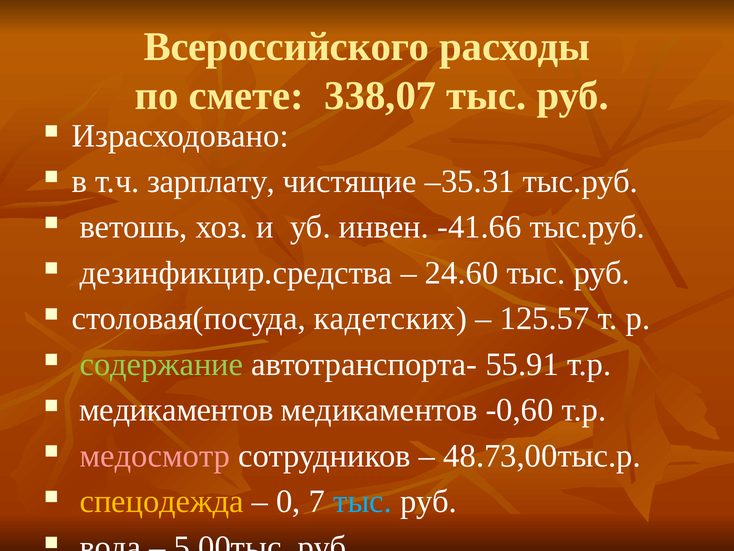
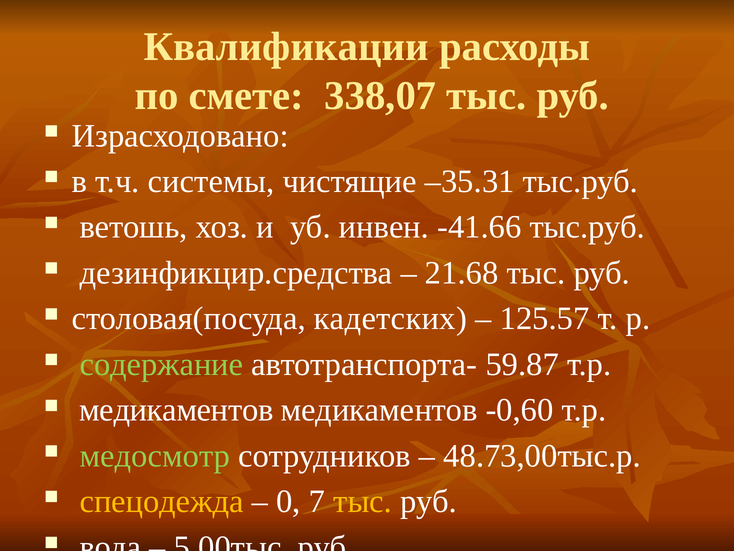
Всероссийского: Всероссийского -> Квалификации (286, 47)
зарплату: зарплату -> системы (211, 181)
24.60: 24.60 -> 21.68 (462, 273)
55.91: 55.91 -> 59.87 (522, 364)
медосмотр colour: pink -> light green (155, 455)
тыс colour: light blue -> yellow (363, 501)
